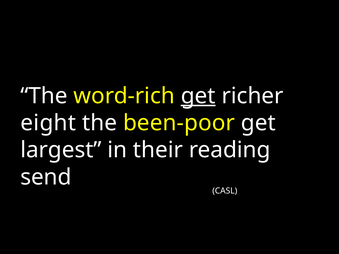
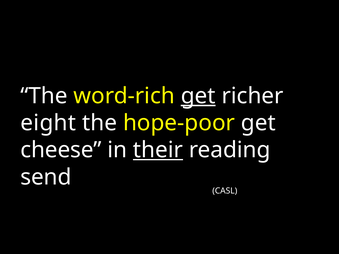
been-poor: been-poor -> hope-poor (179, 123)
largest: largest -> cheese (61, 150)
their underline: none -> present (158, 150)
